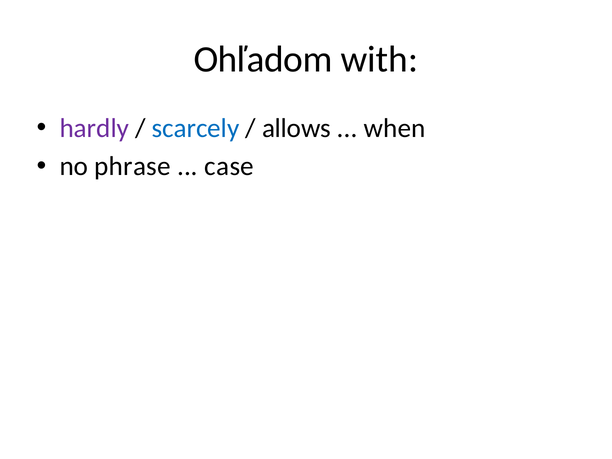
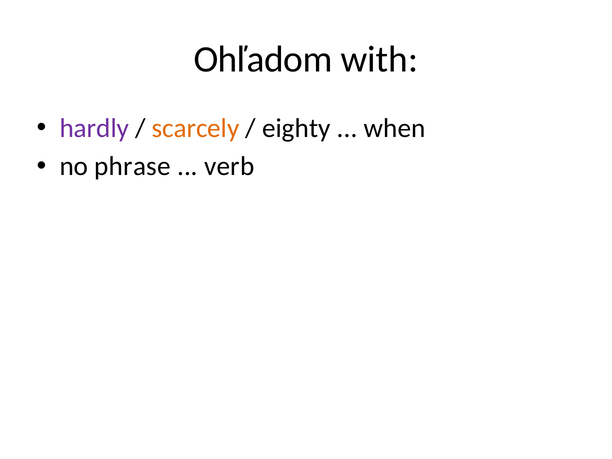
scarcely colour: blue -> orange (196, 128)
allows: allows -> eighty (296, 128)
case: case -> verb (229, 166)
